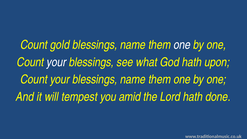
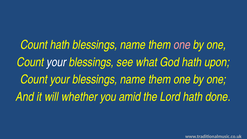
Count gold: gold -> hath (60, 45)
one colour: white -> pink (182, 45)
tempest: tempest -> whether (79, 97)
